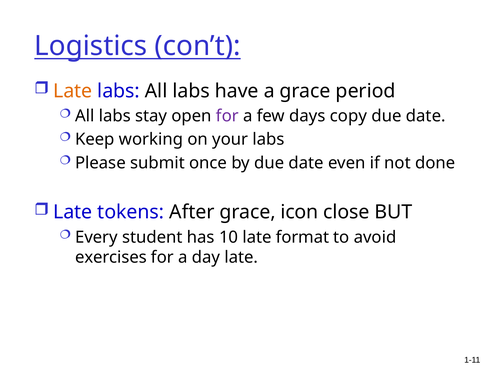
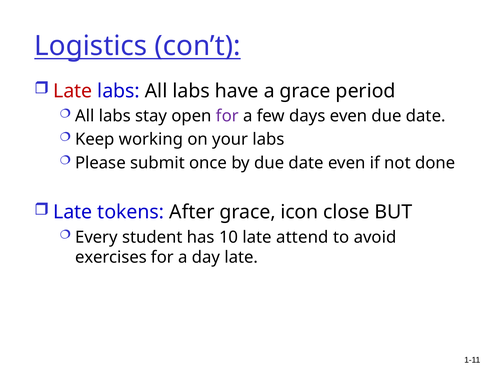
Late colour: orange -> red (73, 91)
days copy: copy -> even (349, 116)
format: format -> attend (302, 237)
